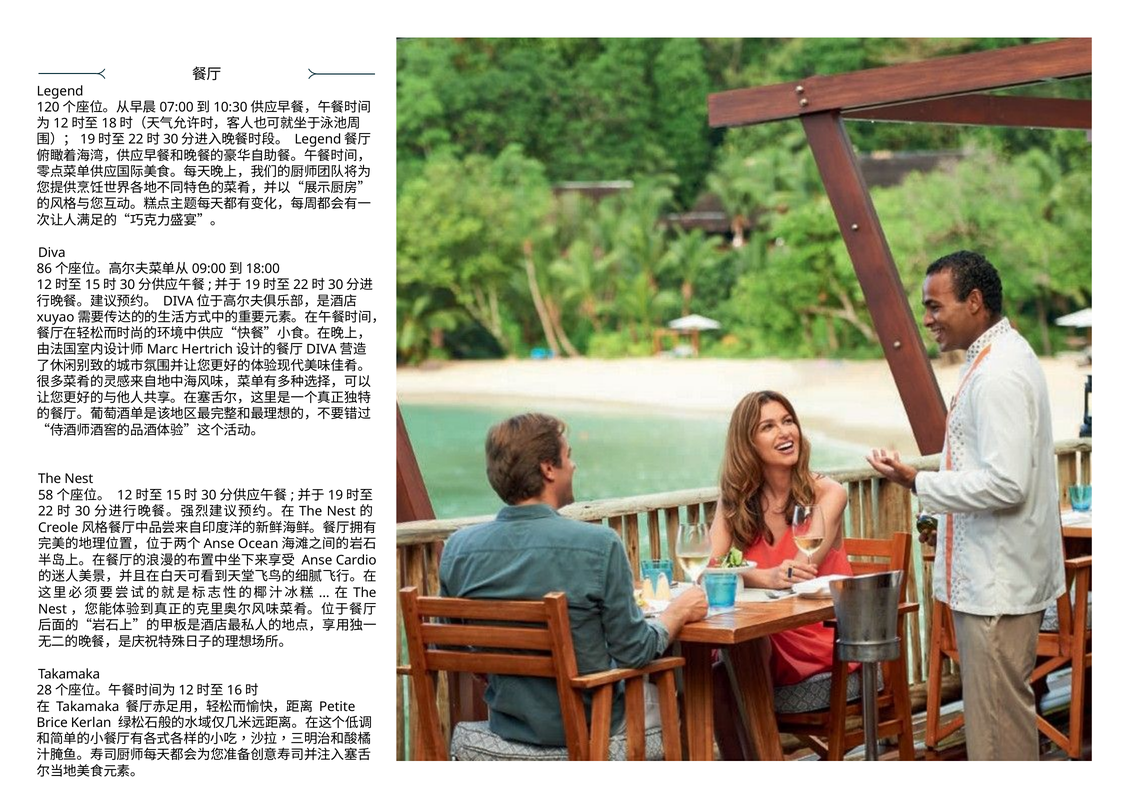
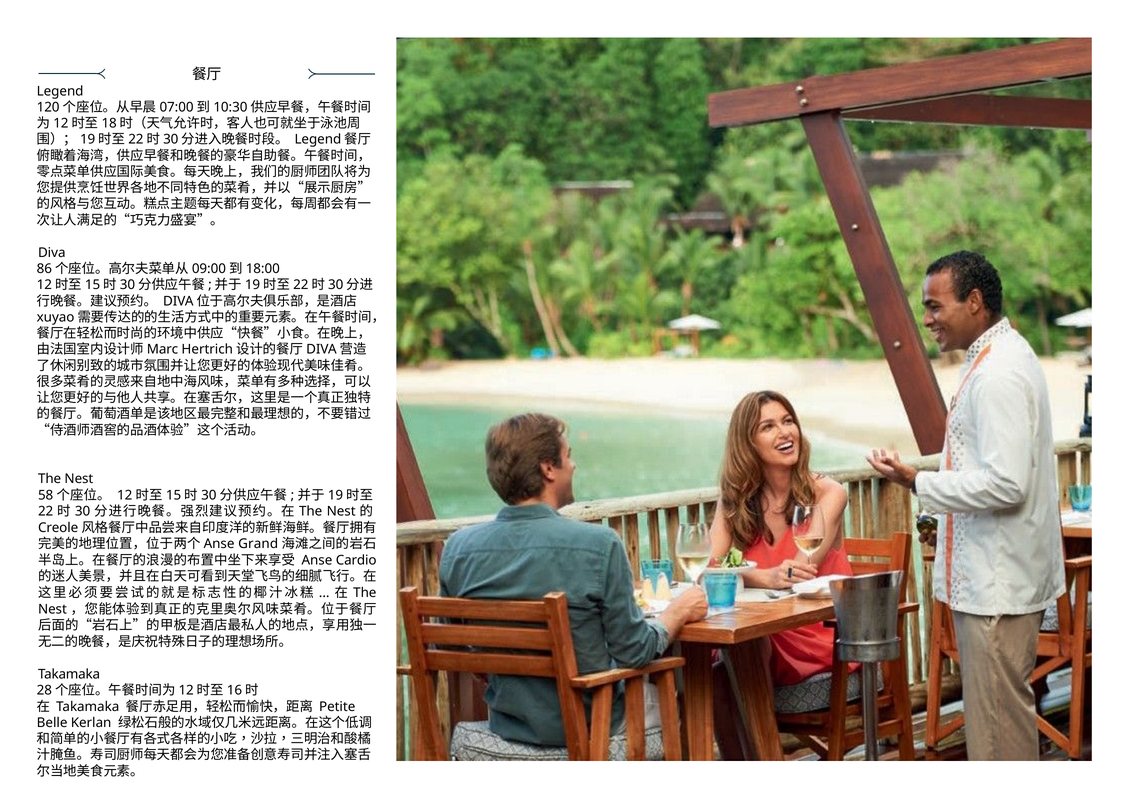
Ocean: Ocean -> Grand (258, 544)
Brice: Brice -> Belle (52, 723)
